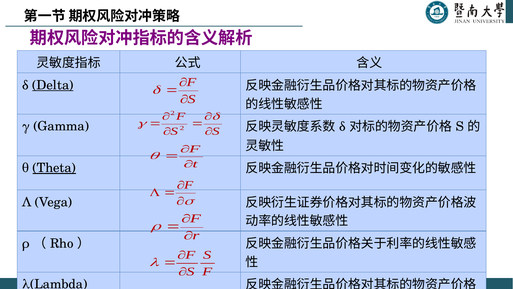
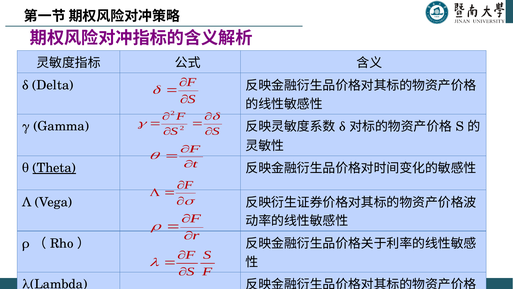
Delta underline: present -> none (53, 85)
